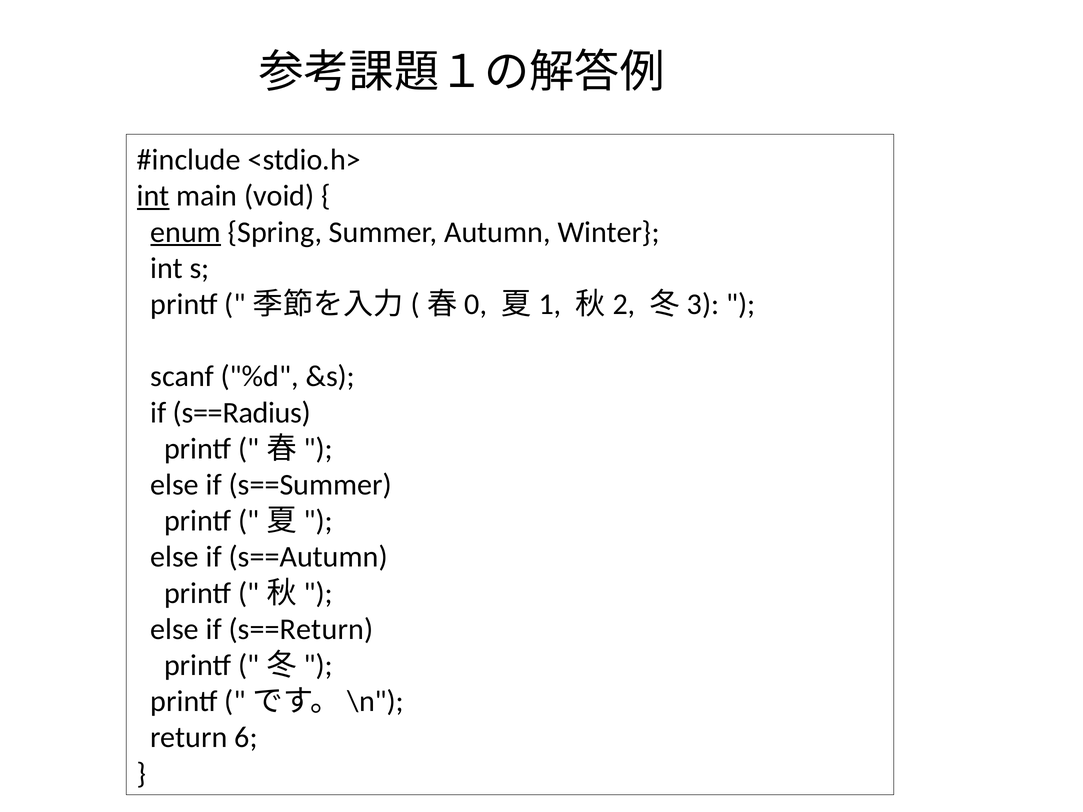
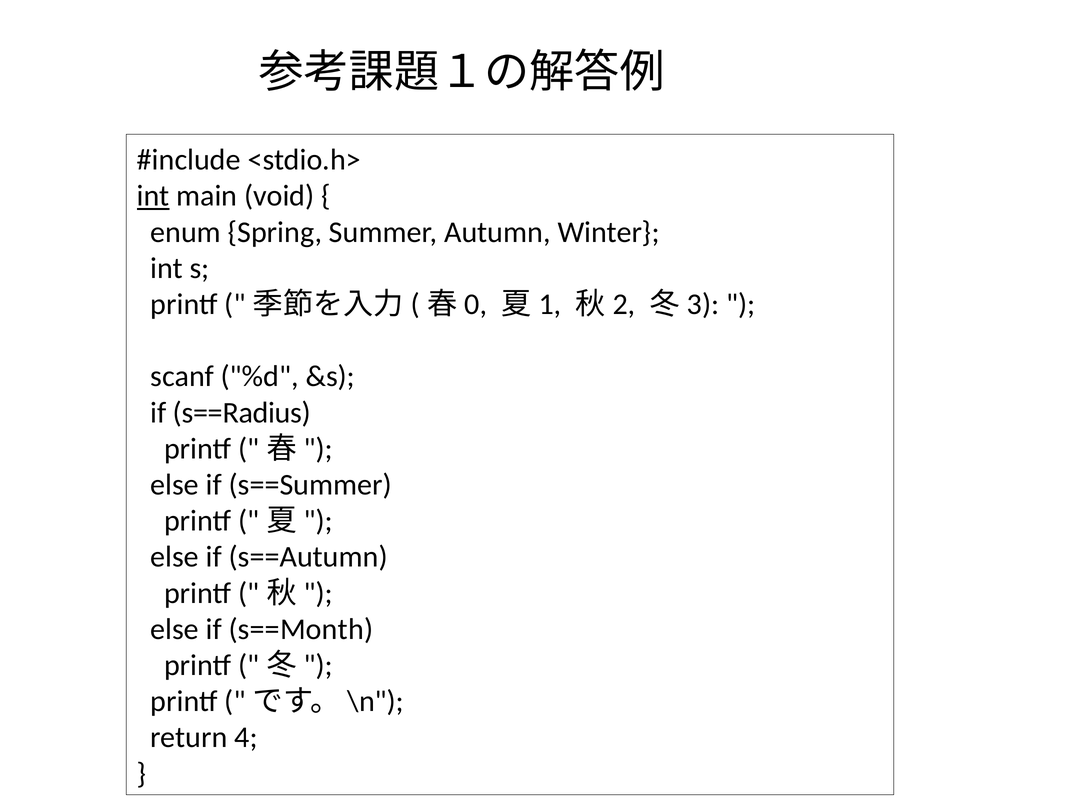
enum underline: present -> none (186, 232)
s==Return: s==Return -> s==Month (301, 629)
6: 6 -> 4 (246, 738)
